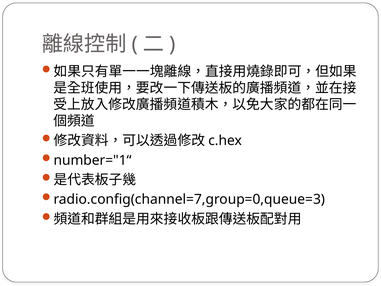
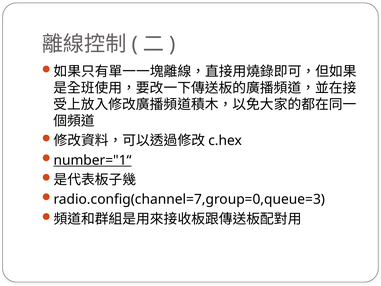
number="1“ underline: none -> present (93, 160)
